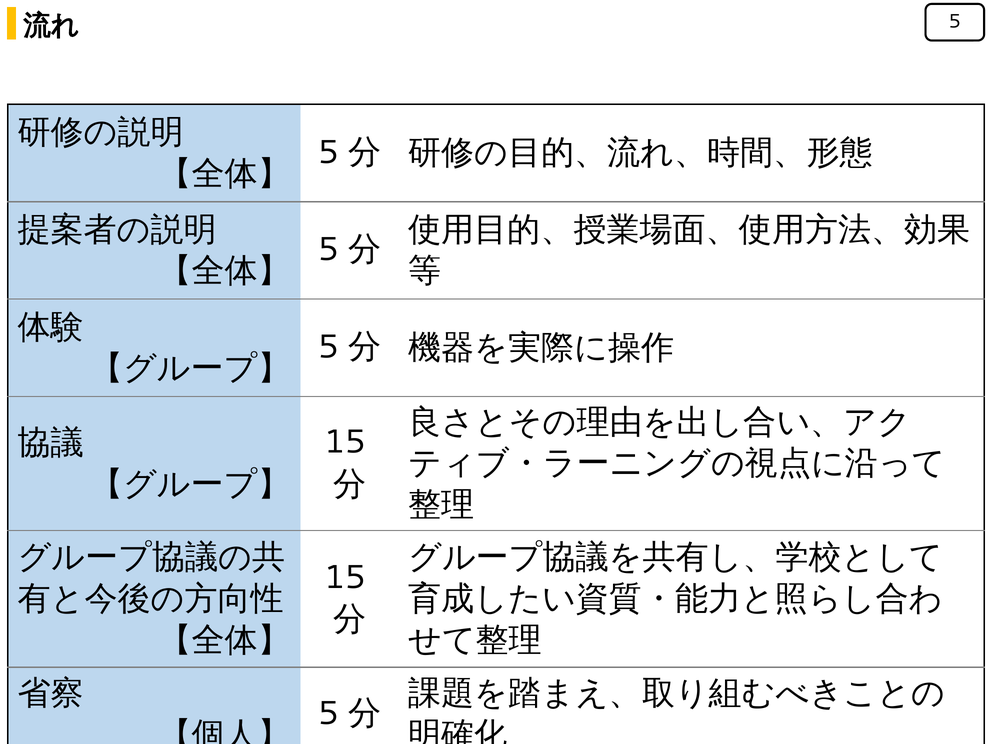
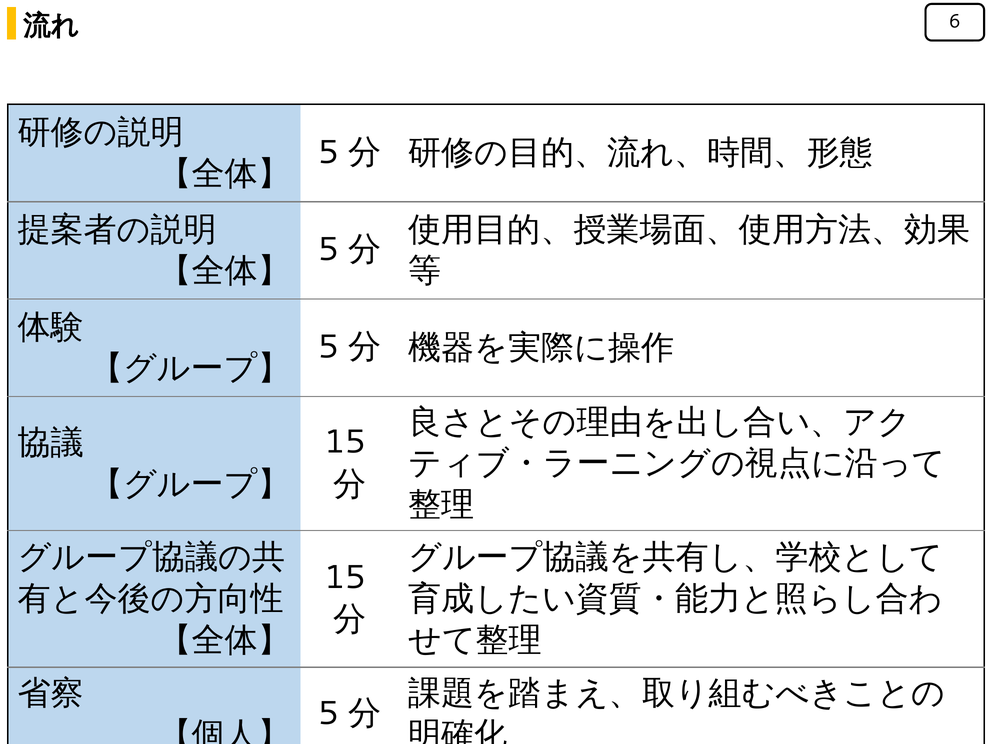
5: 5 -> 6 (955, 21)
